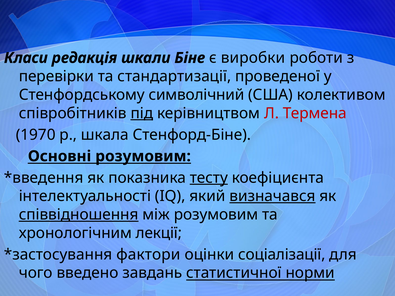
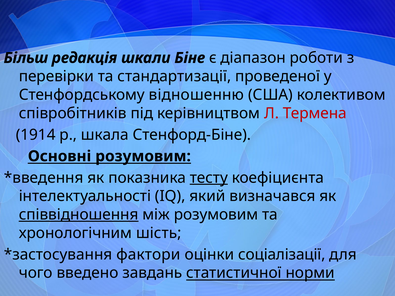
Класи: Класи -> Більш (26, 58)
виробки: виробки -> діапазон (253, 58)
символічний: символічний -> відношенню (196, 95)
під underline: present -> none (142, 113)
1970: 1970 -> 1914 (36, 135)
визначався underline: present -> none (272, 196)
лекції: лекції -> шість (159, 233)
